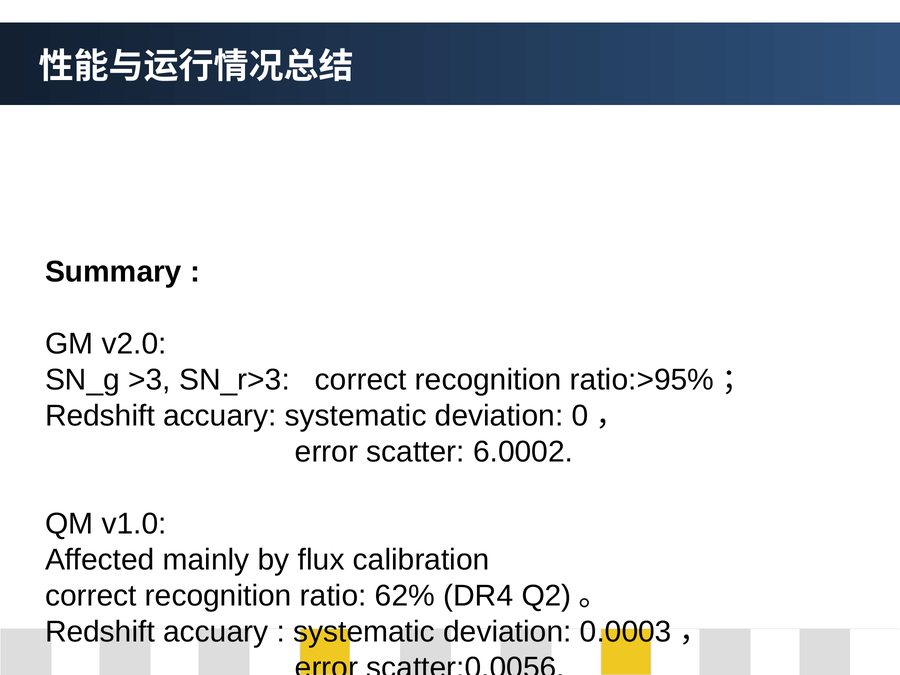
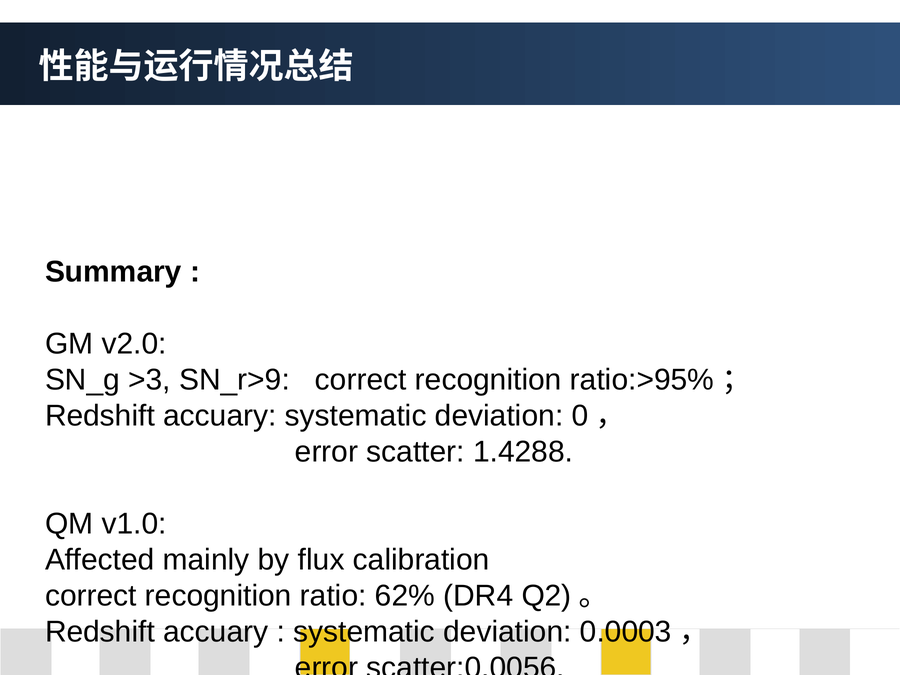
SN_r>3: SN_r>3 -> SN_r>9 (235, 380)
6.0002: 6.0002 -> 1.4288 (523, 452)
